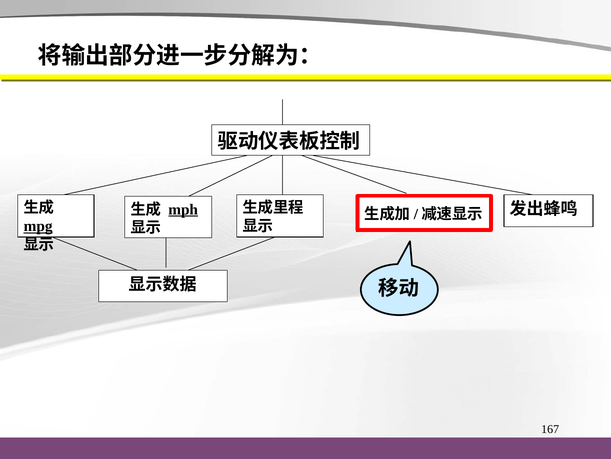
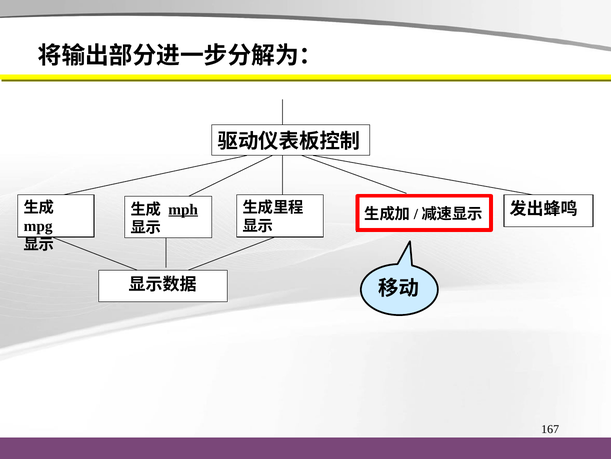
mpg underline: present -> none (38, 226)
